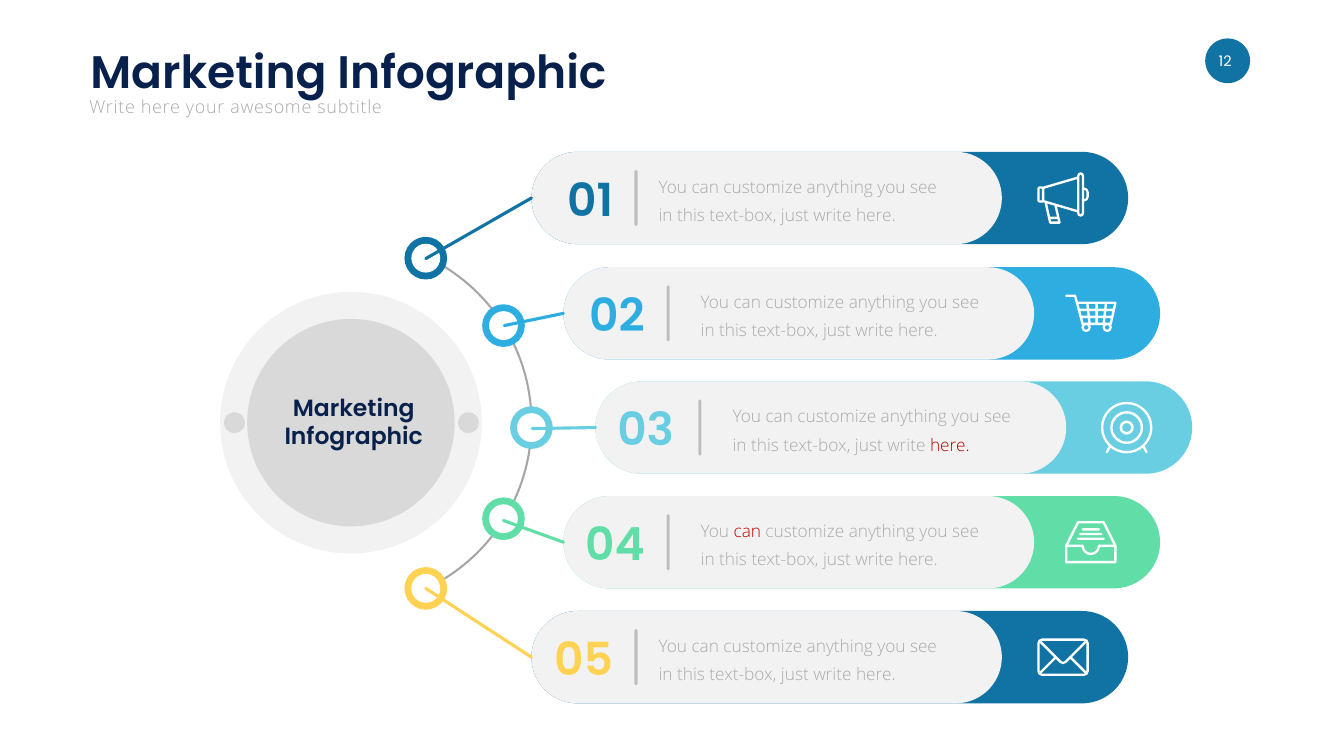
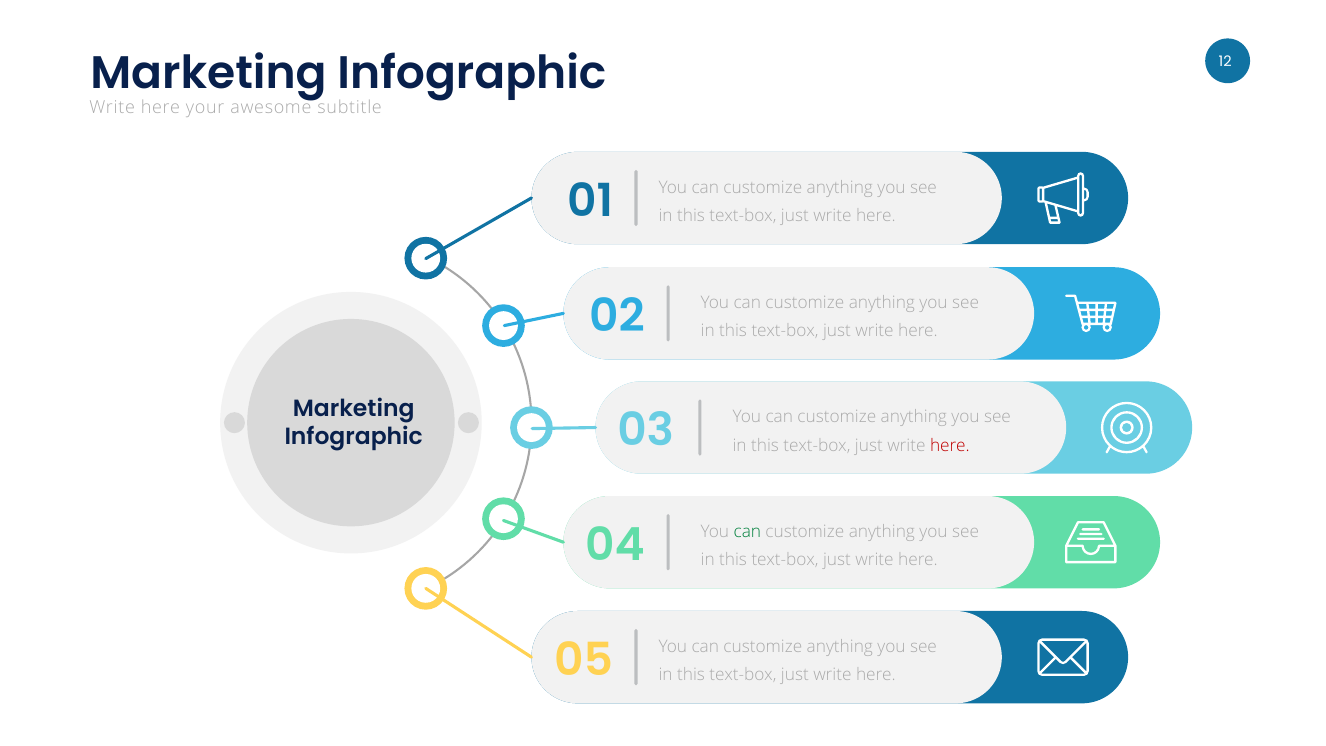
can colour: red -> green (747, 532)
